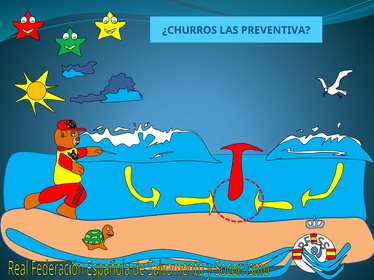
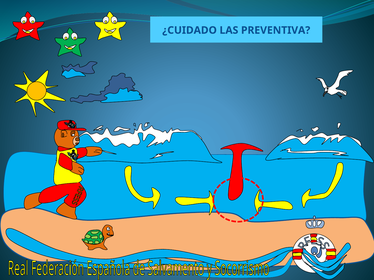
¿CHURROS: ¿CHURROS -> ¿CUIDADO (190, 30)
